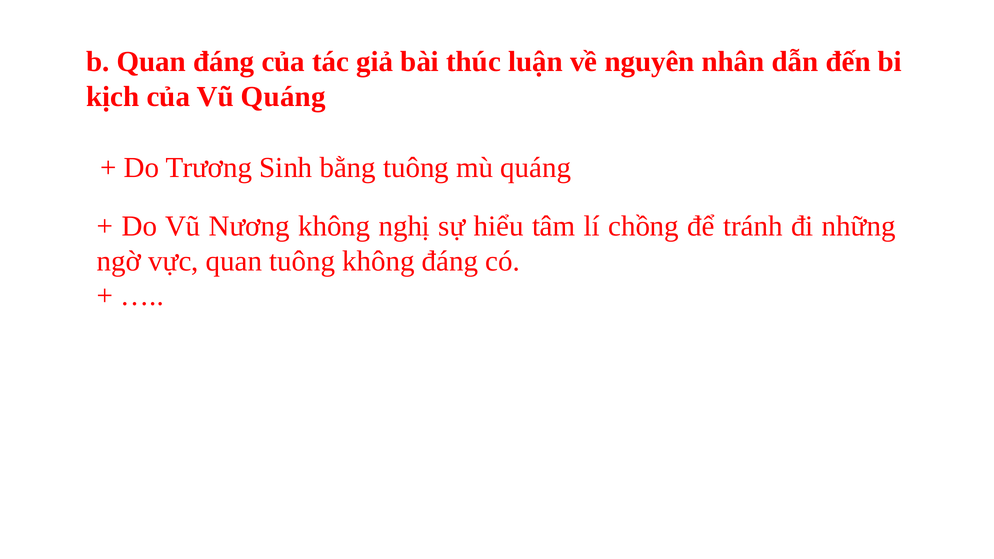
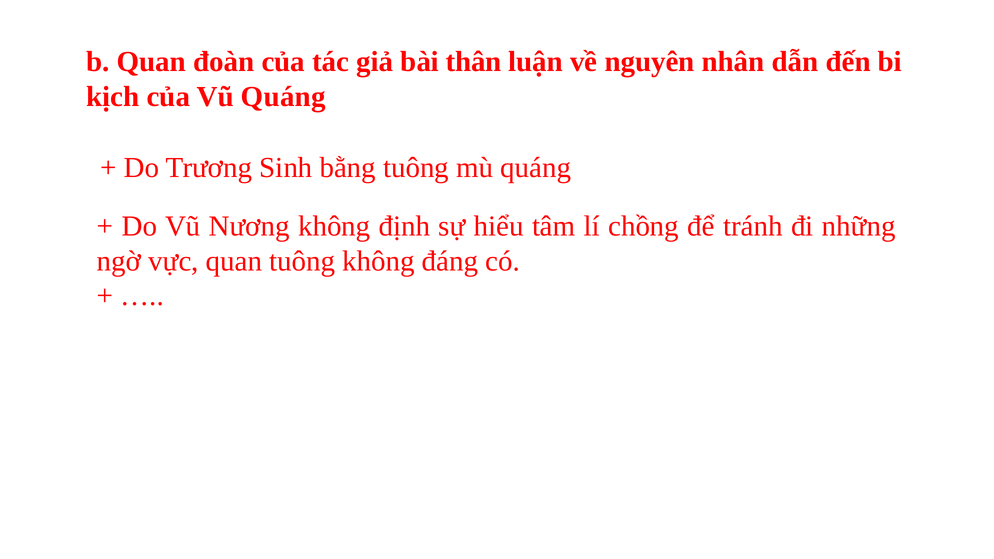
Quan đáng: đáng -> đoàn (224, 62)
thúc: thúc -> thân (474, 62)
nghị: nghị -> định (404, 226)
